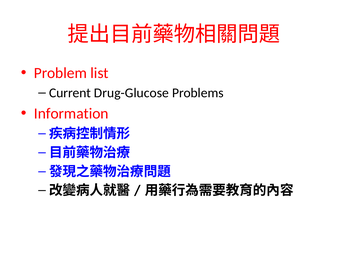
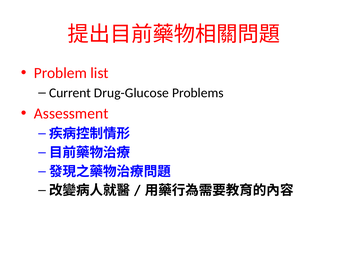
Information: Information -> Assessment (71, 114)
